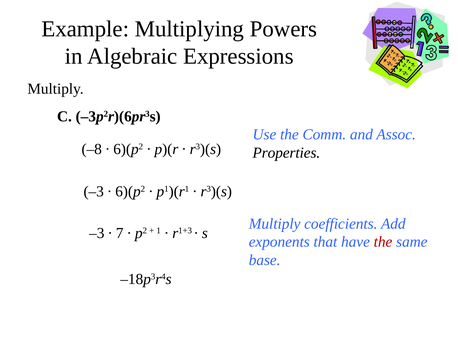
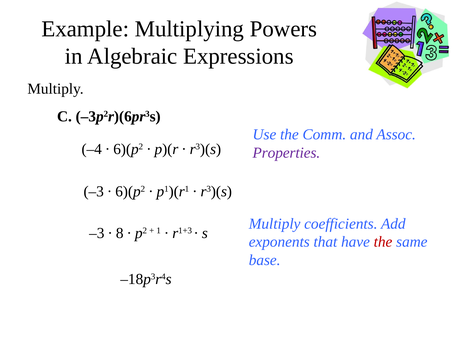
–8: –8 -> –4 (92, 149)
Properties colour: black -> purple (286, 153)
7: 7 -> 8 (120, 233)
